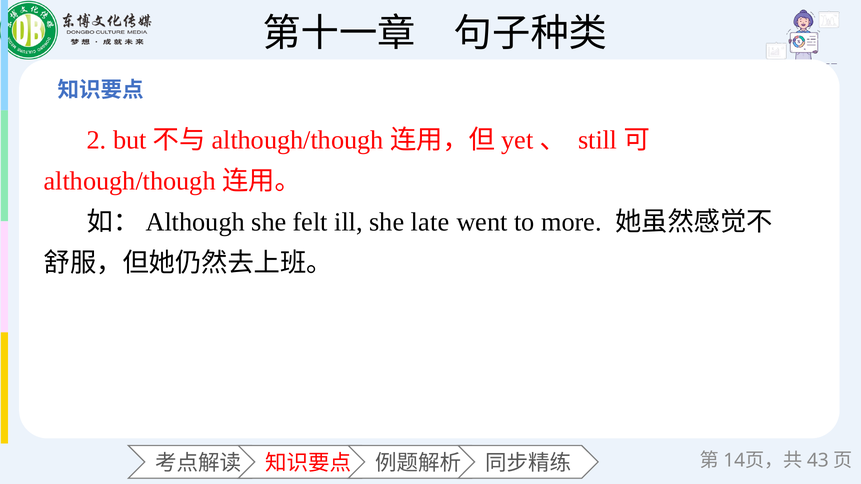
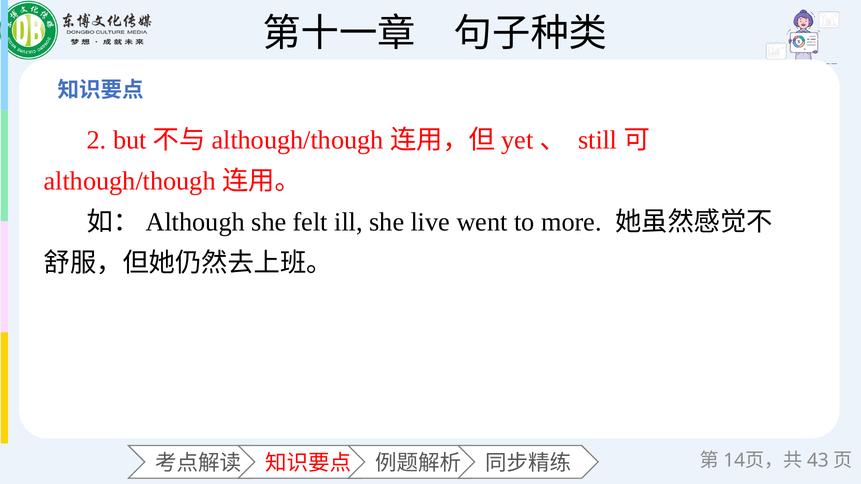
late: late -> live (430, 222)
